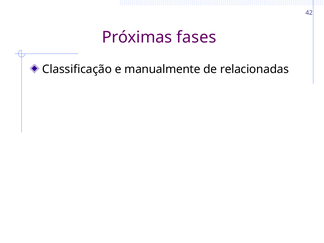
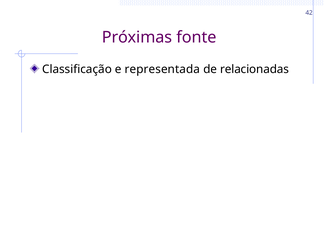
fases: fases -> fonte (197, 37)
manualmente: manualmente -> representada (162, 69)
